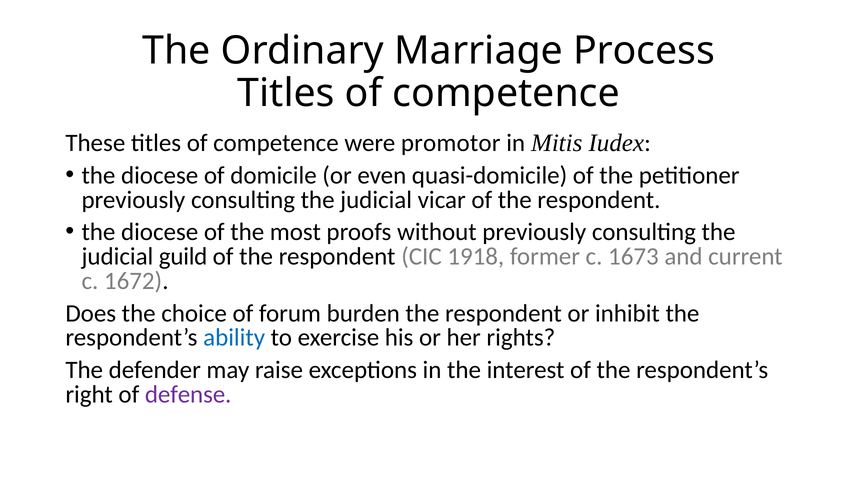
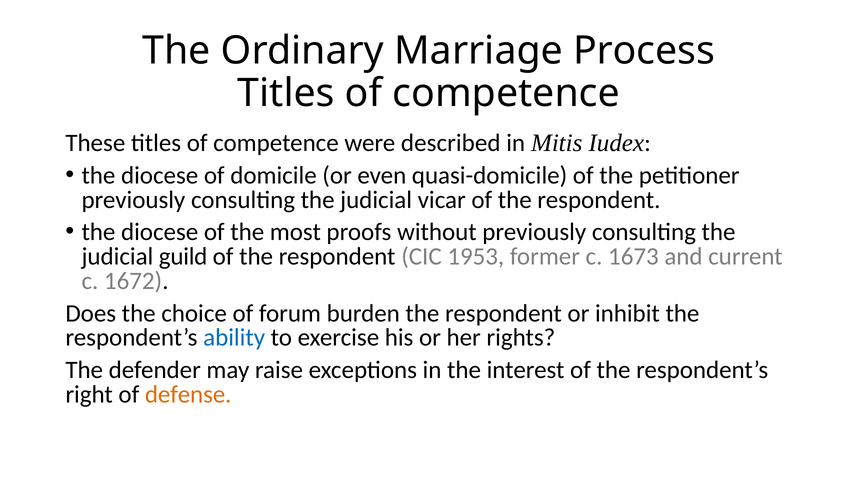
promotor: promotor -> described (451, 143)
1918: 1918 -> 1953 (476, 256)
defense colour: purple -> orange (188, 394)
